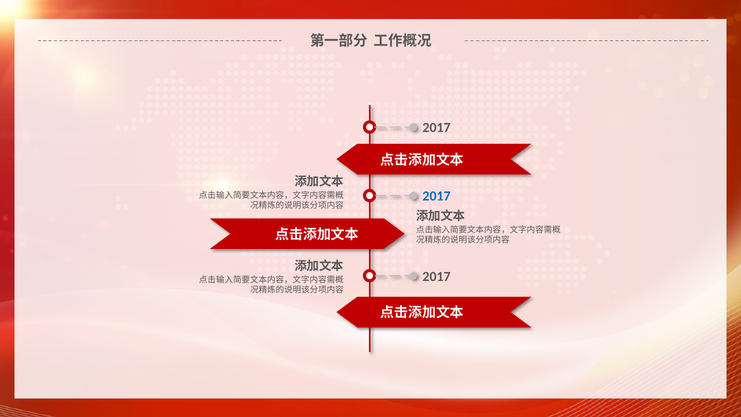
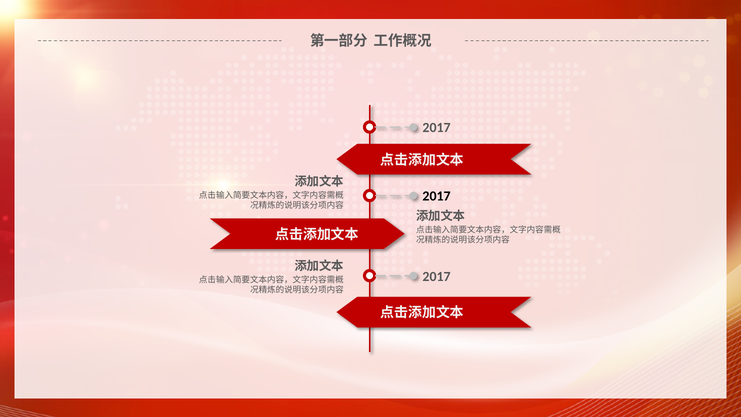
2017 colour: blue -> black (437, 196)
